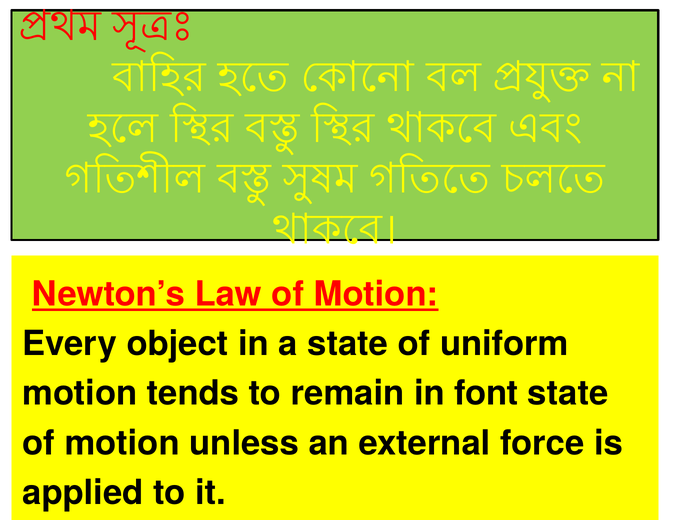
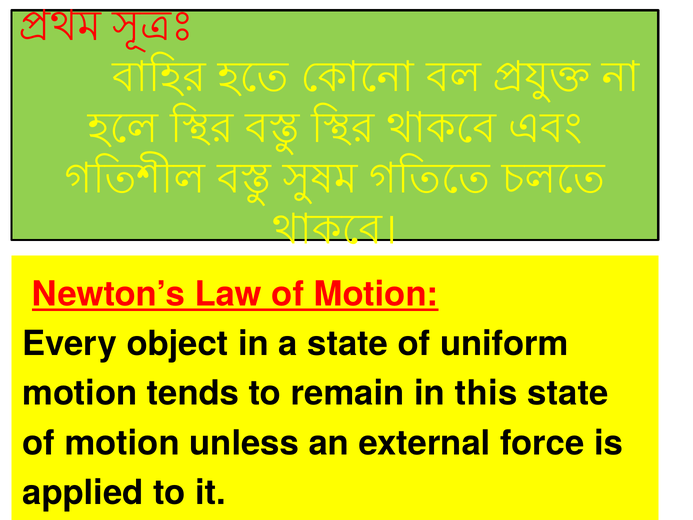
font: font -> this (486, 393)
